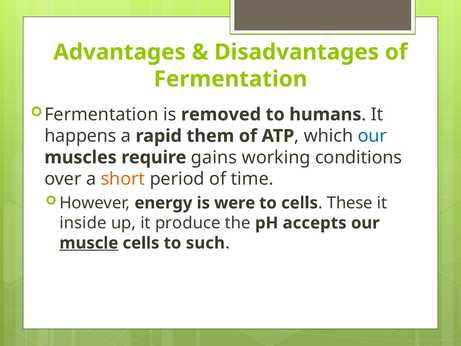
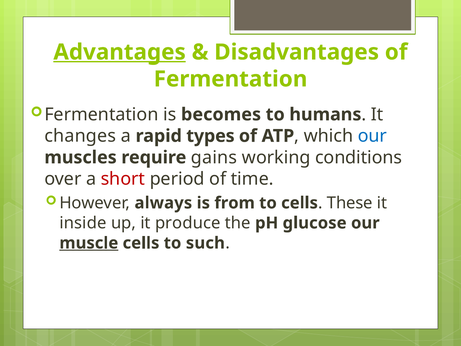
Advantages underline: none -> present (120, 52)
removed: removed -> becomes (221, 114)
happens: happens -> changes (80, 136)
them: them -> types (210, 136)
short colour: orange -> red (123, 179)
energy: energy -> always (163, 203)
were: were -> from (235, 203)
accepts: accepts -> glucose (315, 223)
